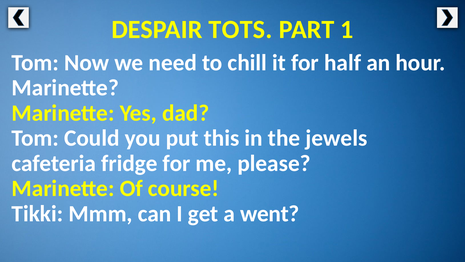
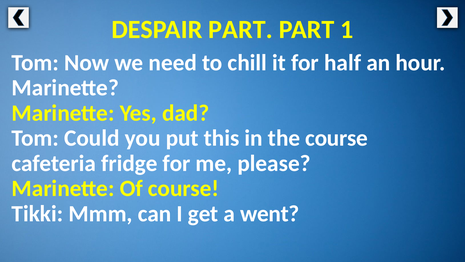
DESPAIR TOTS: TOTS -> PART (241, 30)
the jewels: jewels -> course (337, 138)
